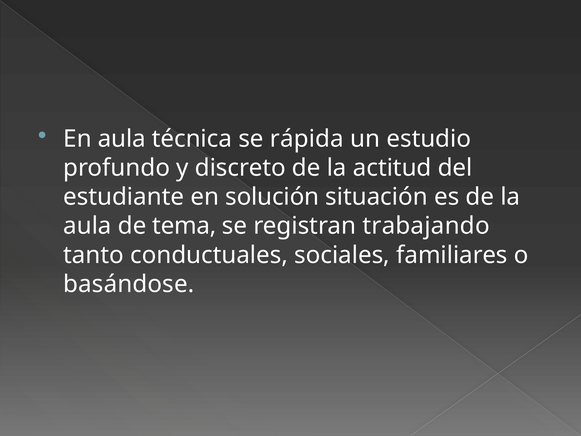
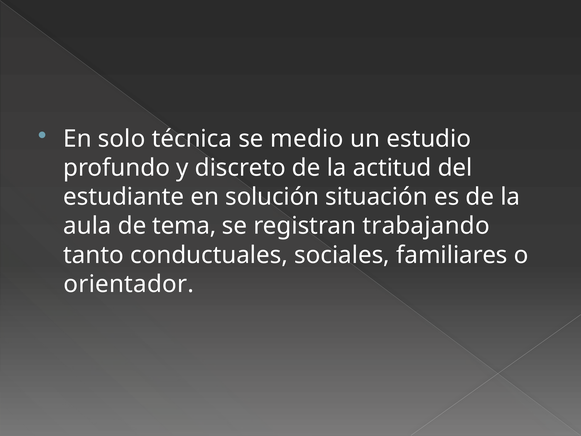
En aula: aula -> solo (122, 139)
rápida: rápida -> medio (307, 139)
basándose: basándose -> orientador (129, 284)
